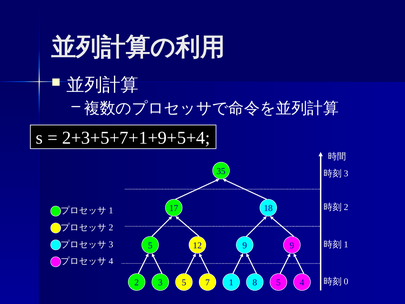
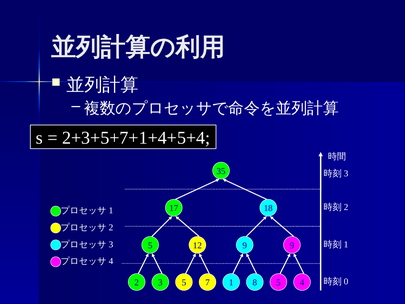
2+3+5+7+1+9+5+4: 2+3+5+7+1+9+5+4 -> 2+3+5+7+1+4+5+4 (136, 138)
